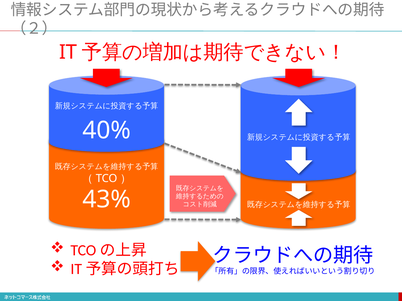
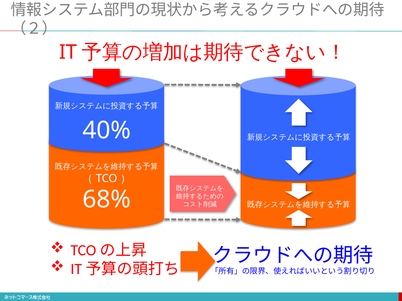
43%: 43% -> 68% (107, 200)
